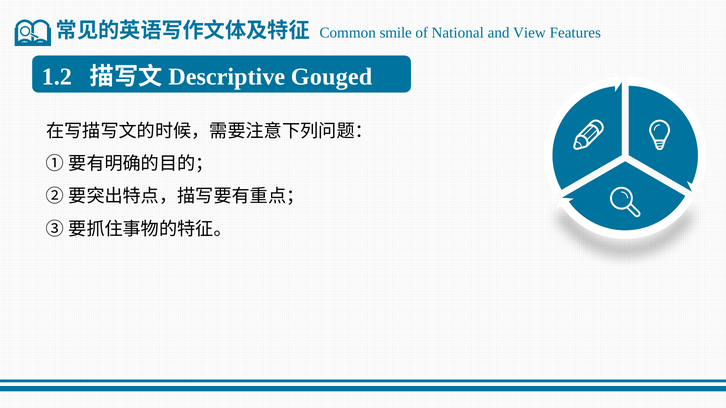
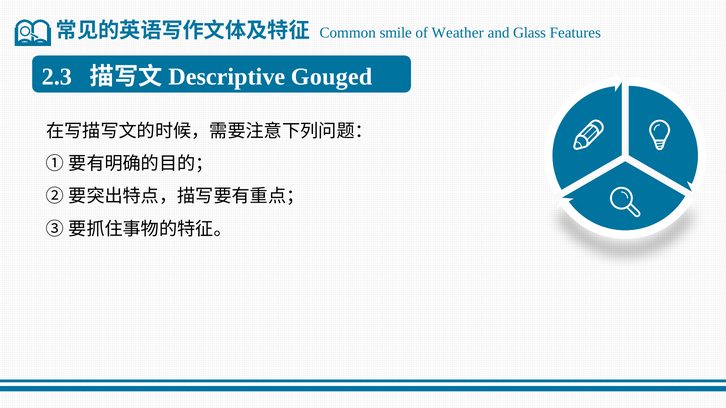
National: National -> Weather (458, 33)
View: View -> Glass (530, 33)
1.2: 1.2 -> 2.3 (57, 77)
